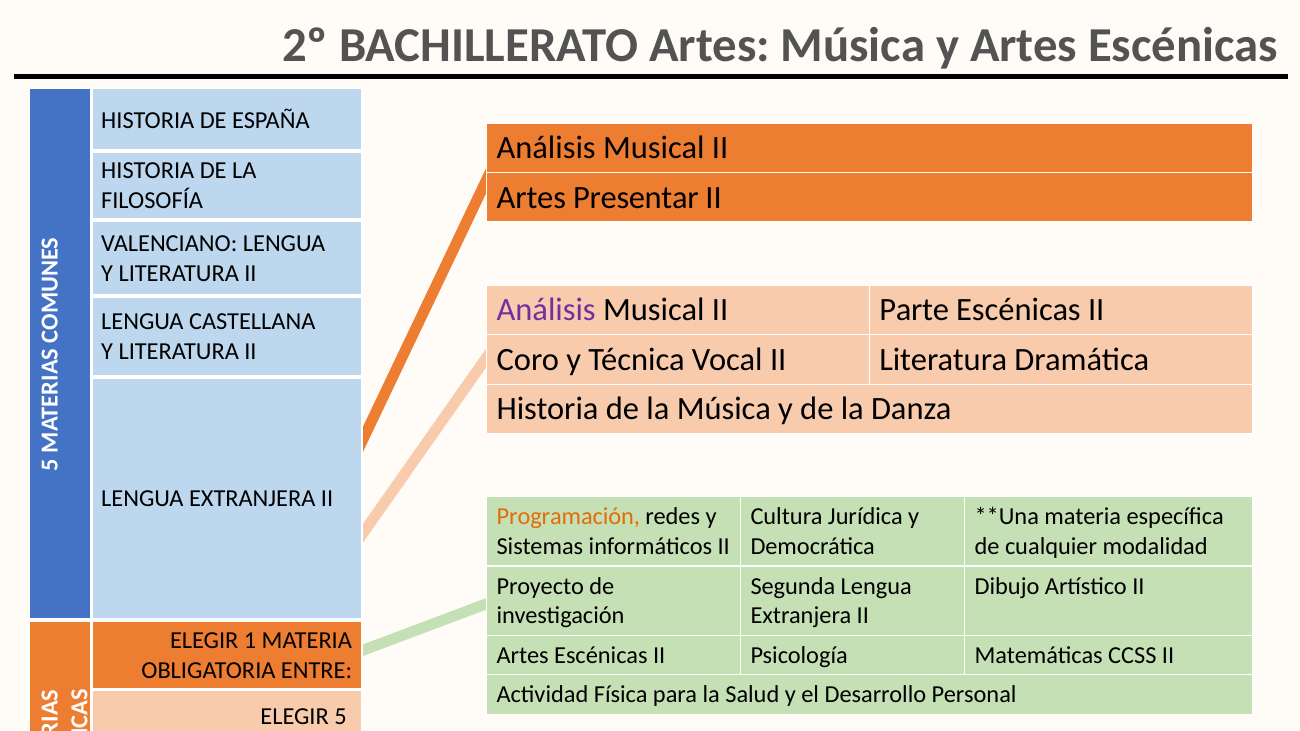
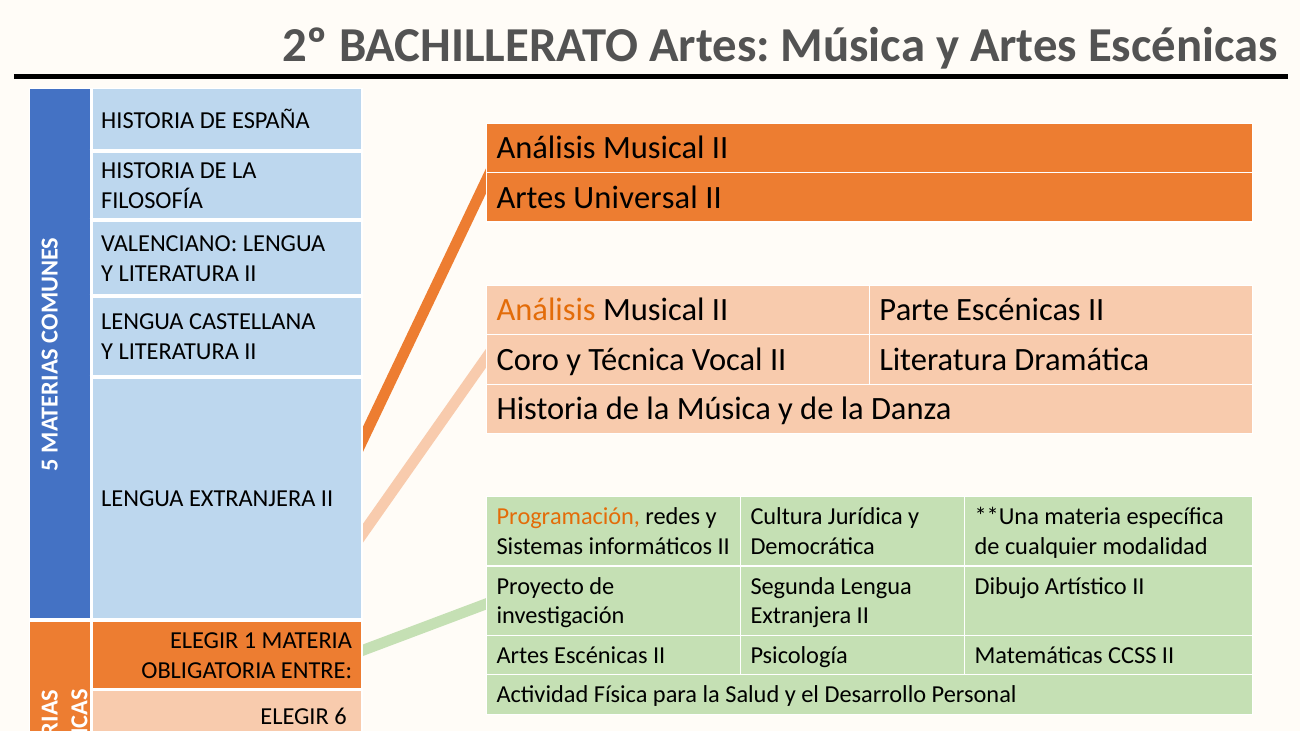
Presentar: Presentar -> Universal (636, 198)
Análisis colour: purple -> orange (546, 310)
ELEGIR 5: 5 -> 6 (340, 717)
